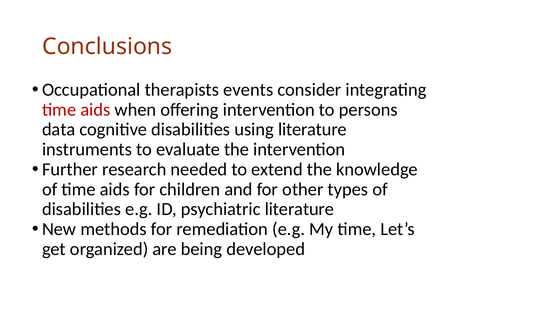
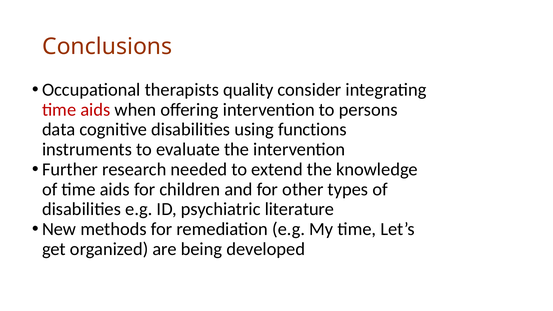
events: events -> quality (248, 90)
using literature: literature -> functions (312, 130)
